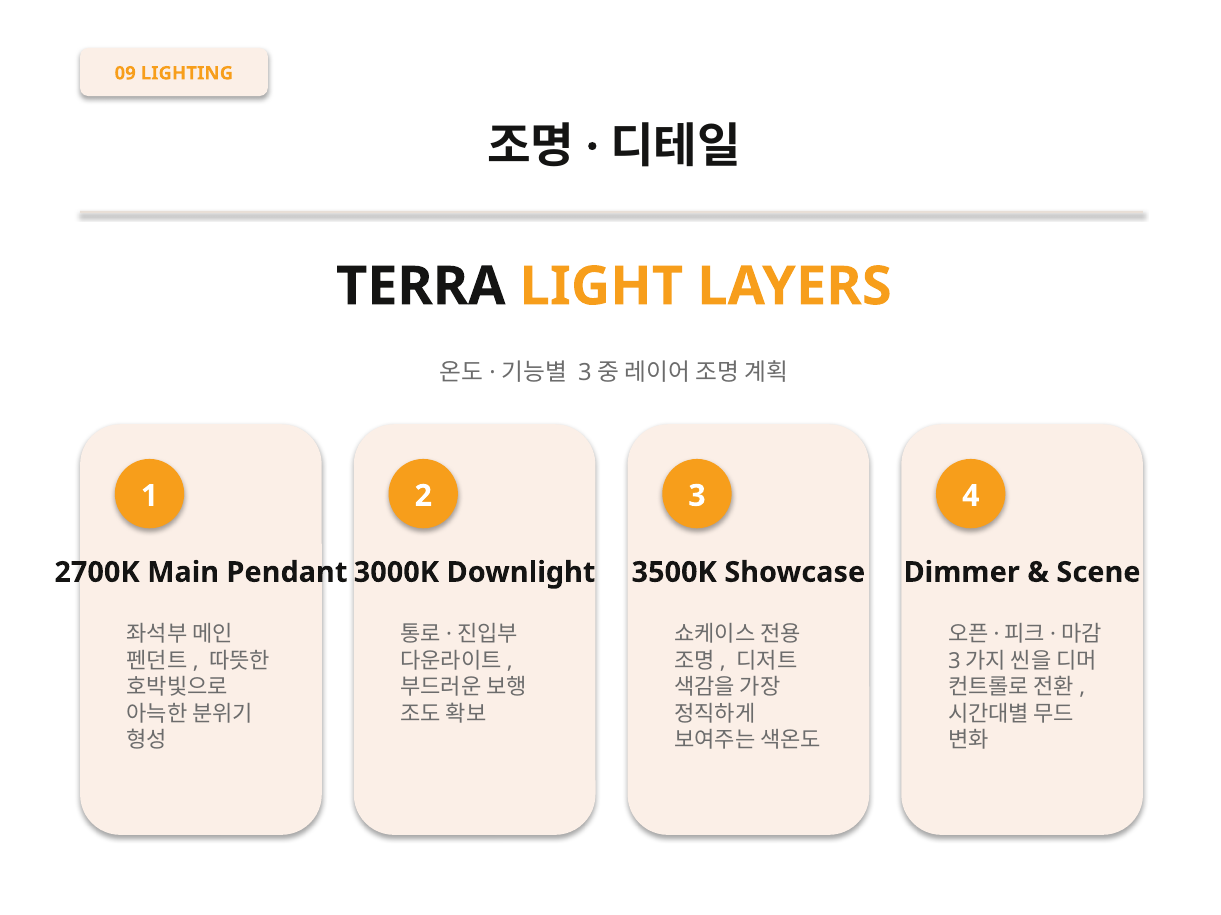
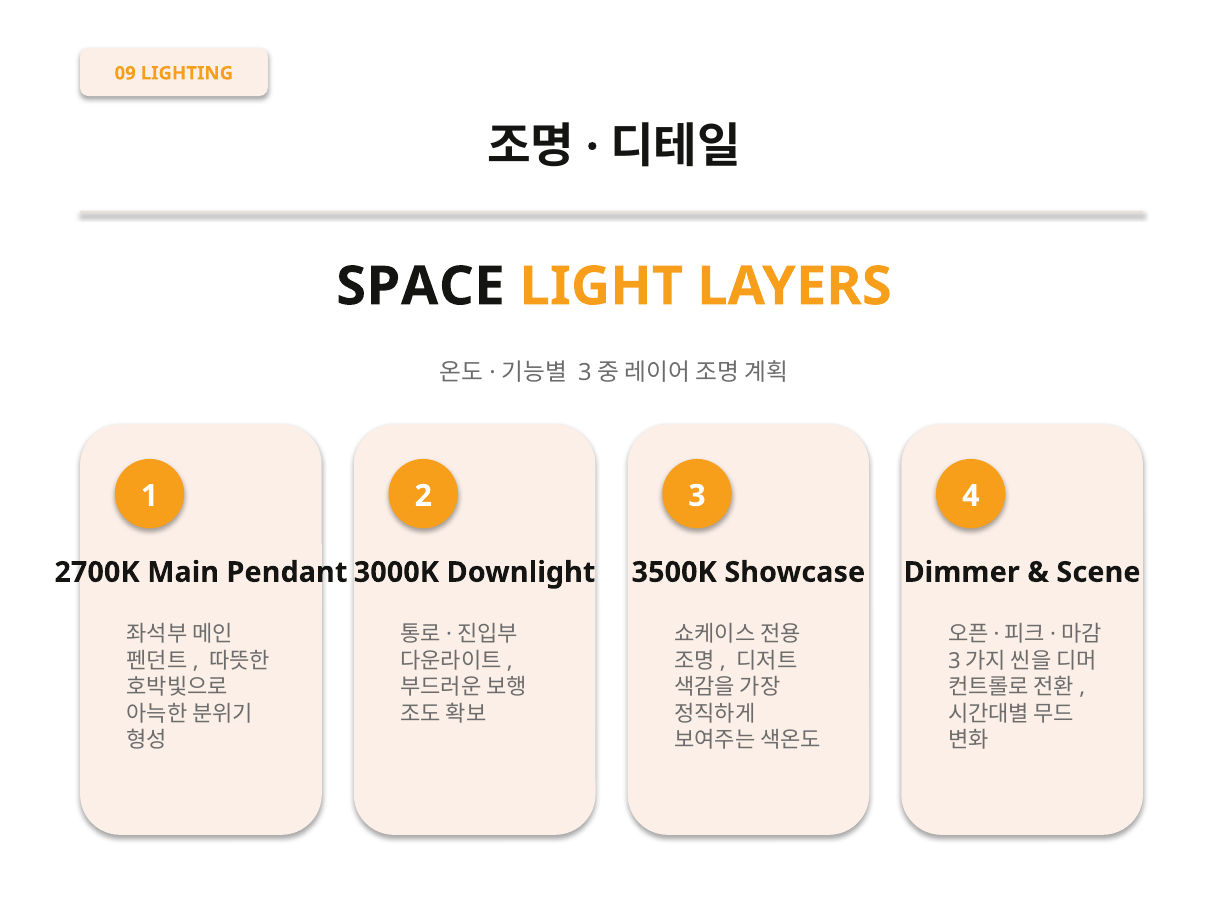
TERRA: TERRA -> SPACE (420, 287)
